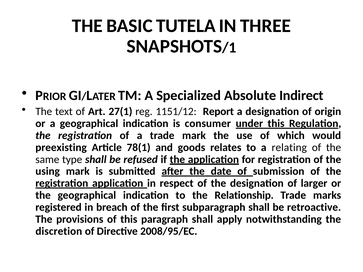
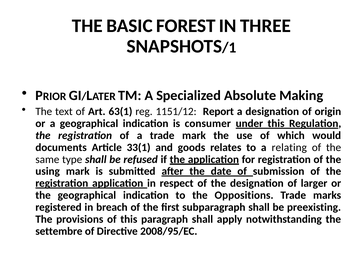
TUTELA: TUTELA -> FOREST (186, 26)
Indirect: Indirect -> Making (301, 95)
27(1: 27(1 -> 63(1 (120, 112)
preexisting: preexisting -> documents (61, 148)
78(1: 78(1 -> 33(1 (139, 148)
Relationship: Relationship -> Oppositions (244, 195)
retroactive: retroactive -> preexisting (314, 207)
discretion: discretion -> settembre (59, 231)
